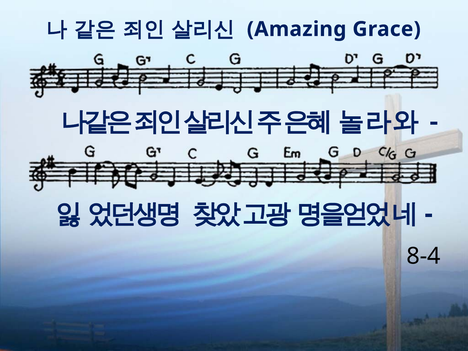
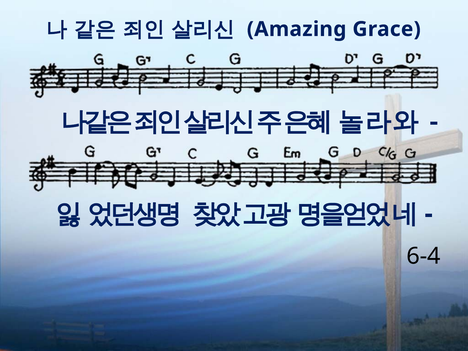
8-4: 8-4 -> 6-4 (423, 256)
